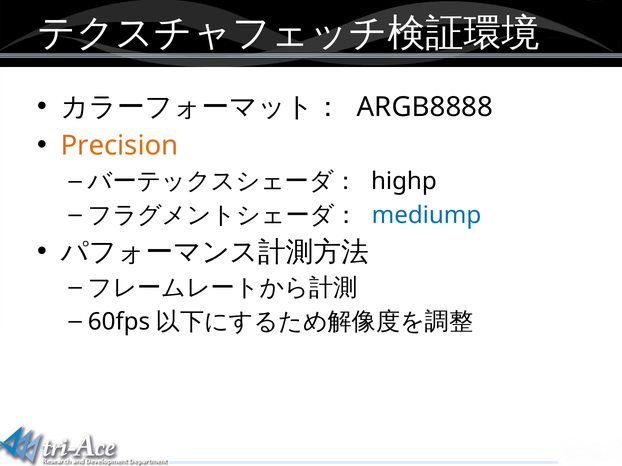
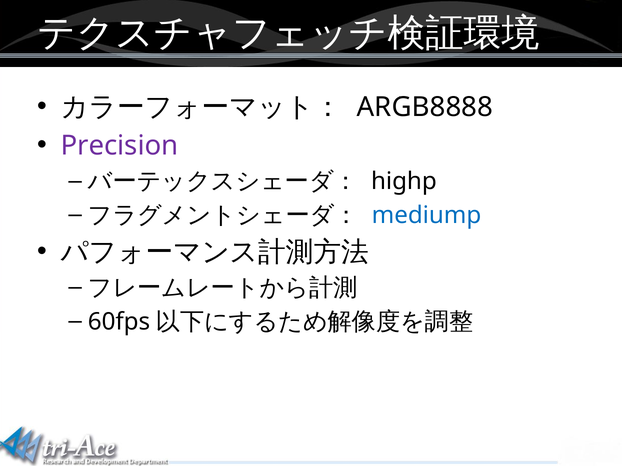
Precision colour: orange -> purple (120, 146)
